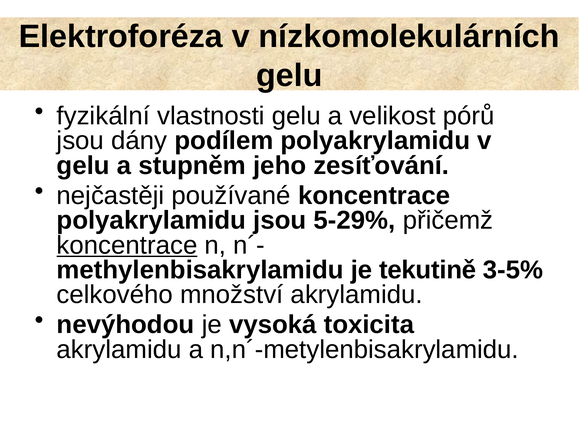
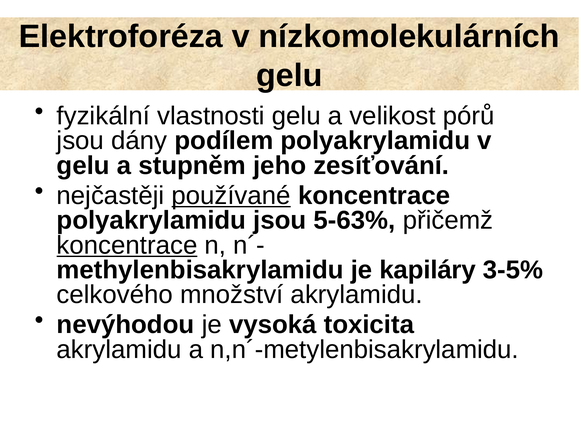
používané underline: none -> present (231, 195)
5-29%: 5-29% -> 5-63% (354, 220)
tekutině: tekutině -> kapiláry (428, 270)
